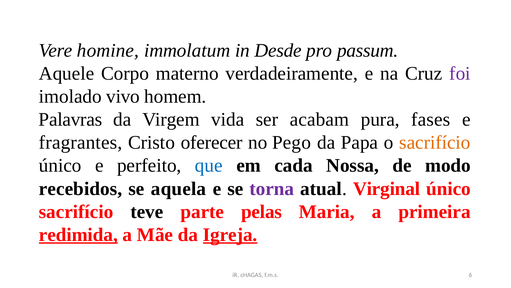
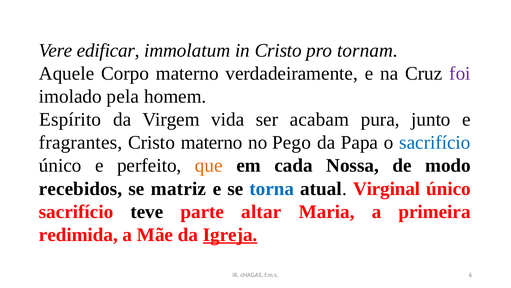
homine: homine -> edificar (108, 50)
in Desde: Desde -> Cristo (278, 50)
passum: passum -> tornam (368, 50)
vivo: vivo -> pela (123, 96)
Palavras: Palavras -> Espírito (70, 119)
fases: fases -> junto (431, 119)
Cristo oferecer: oferecer -> materno (212, 142)
sacrifício colour: orange -> blue (435, 142)
que colour: blue -> orange (209, 165)
aquela: aquela -> matriz (179, 188)
torna colour: purple -> blue (272, 188)
pelas: pelas -> altar (261, 211)
redimida underline: present -> none (78, 234)
